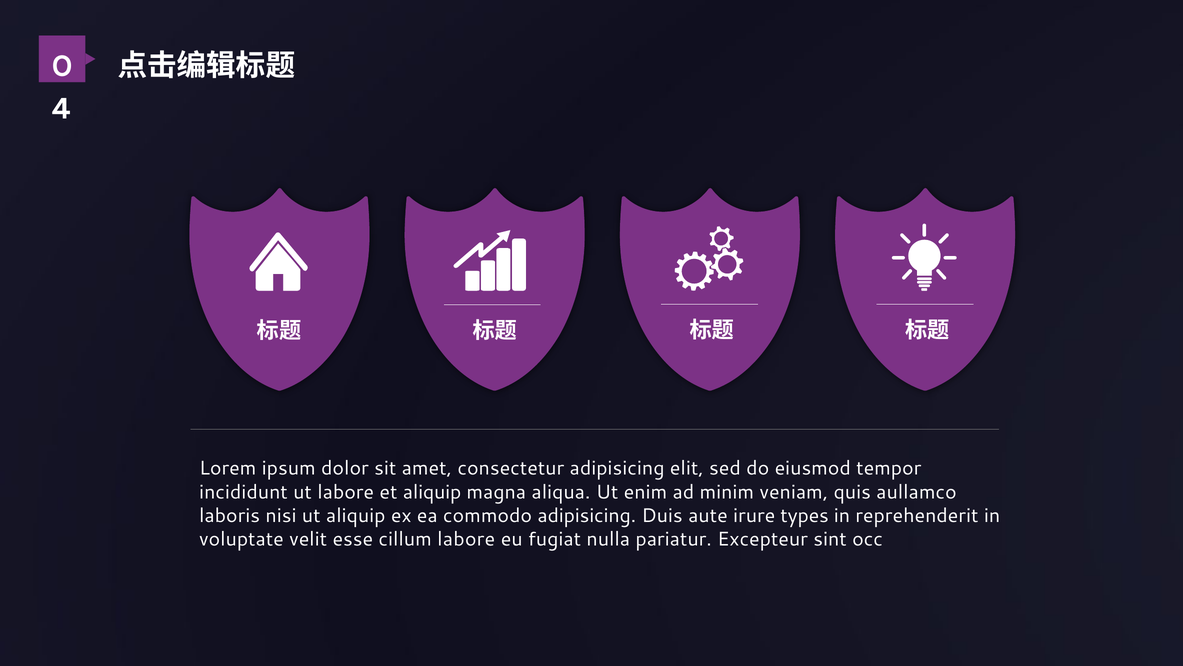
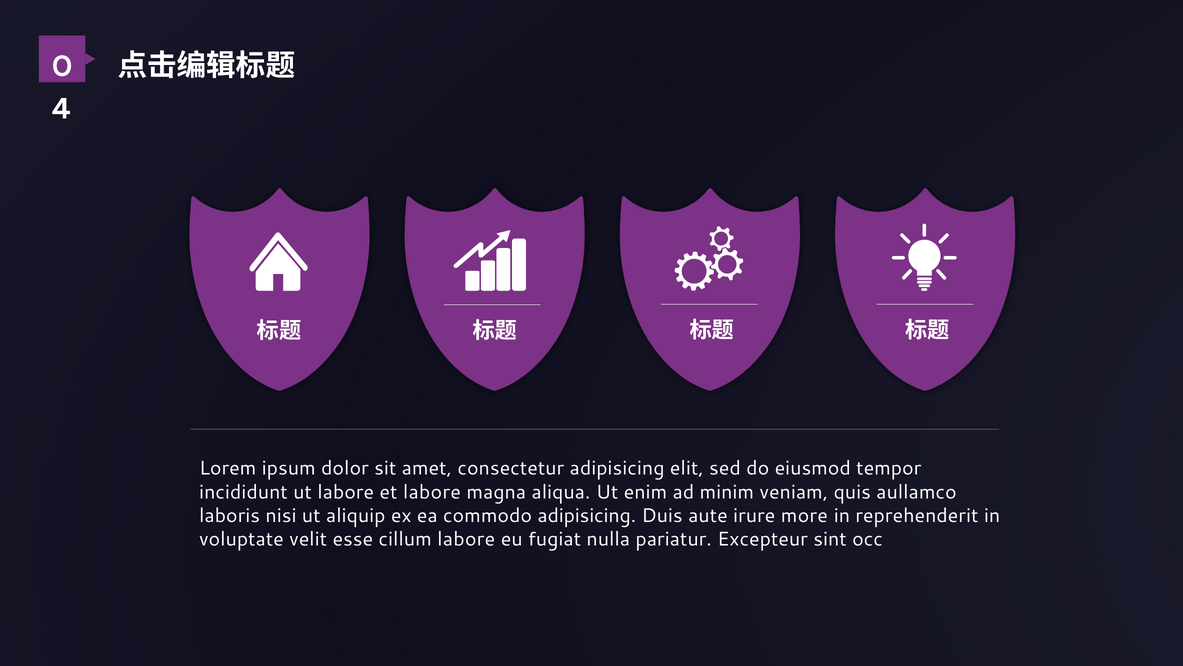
et aliquip: aliquip -> labore (432, 492)
types: types -> more (804, 515)
